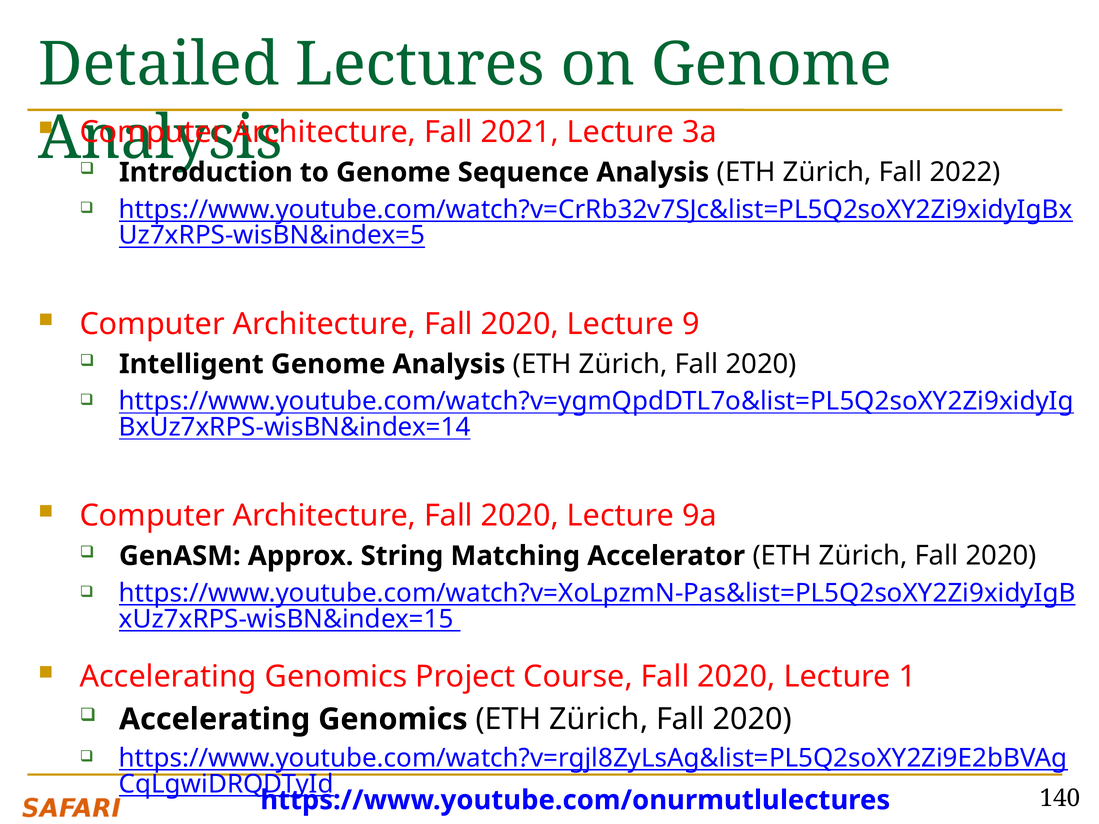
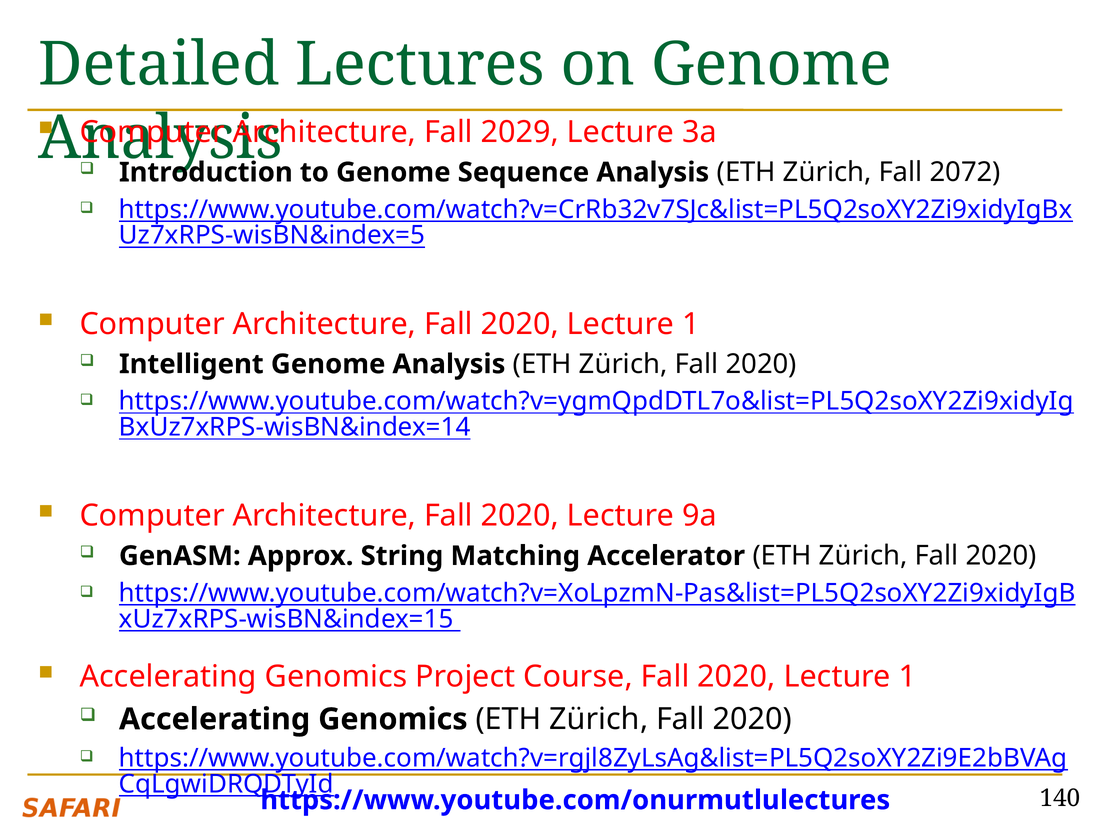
2021: 2021 -> 2029 (520, 132)
2022: 2022 -> 2072 (965, 172)
9: 9 -> 1 (691, 324)
